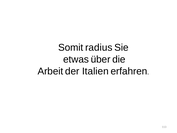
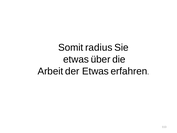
der Italien: Italien -> Etwas (95, 71)
